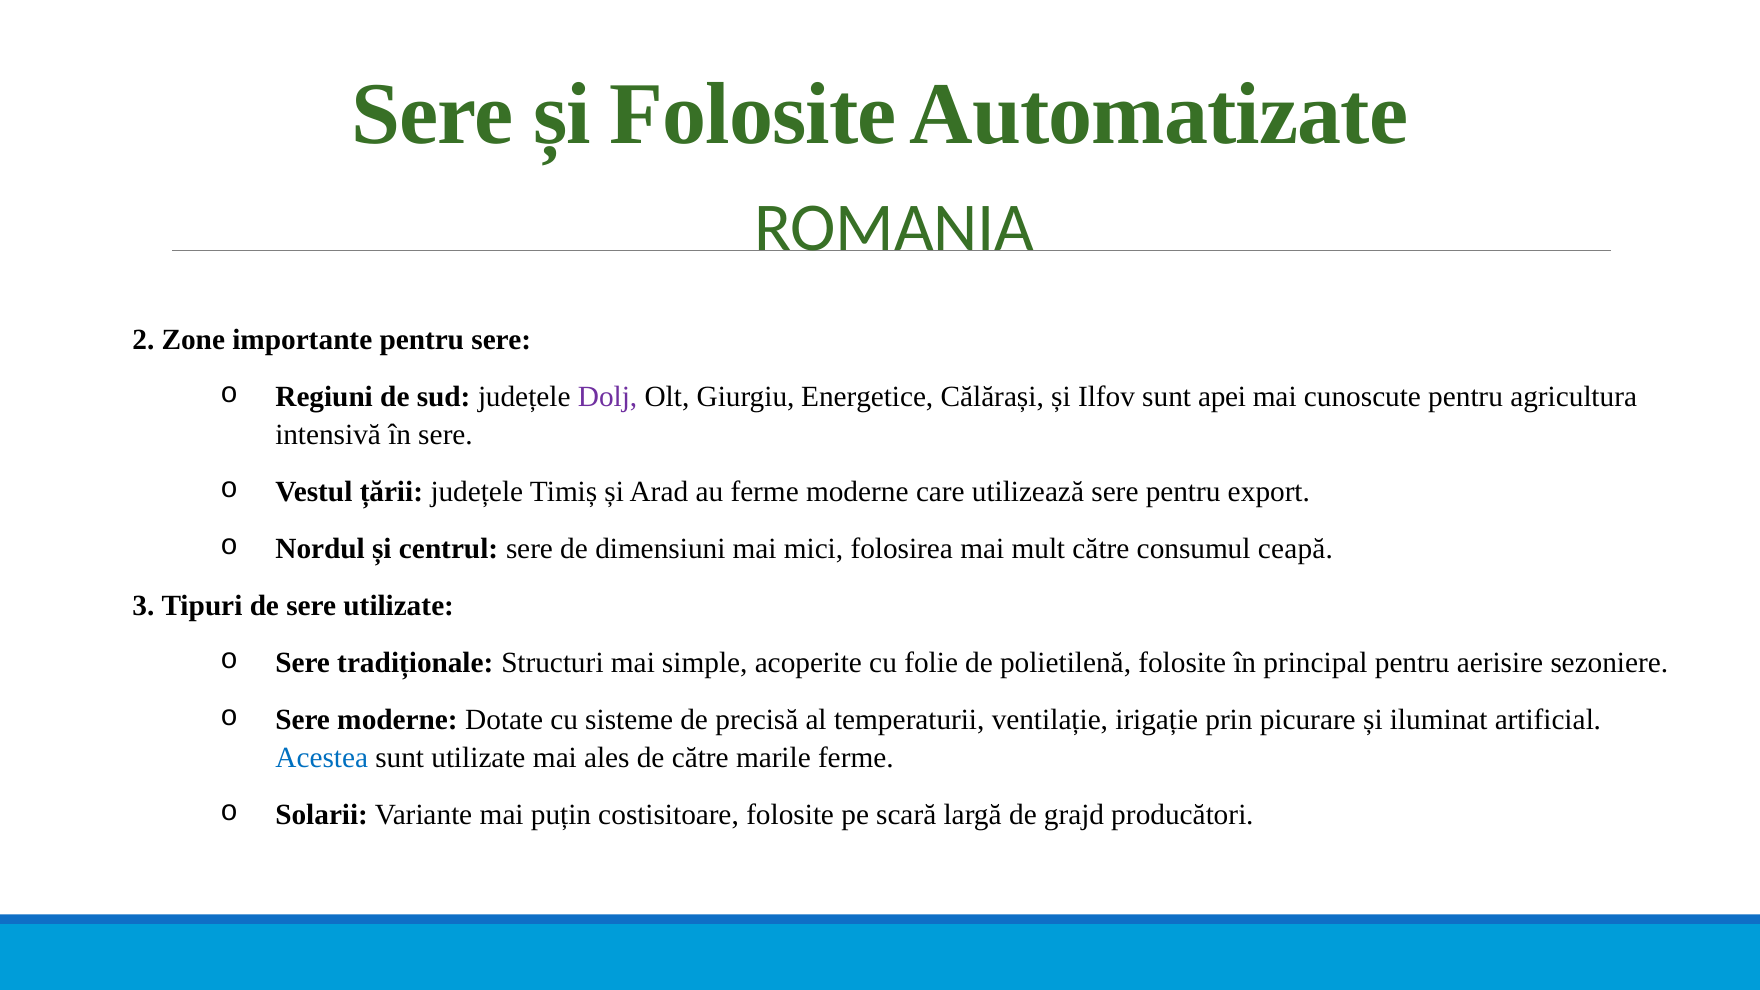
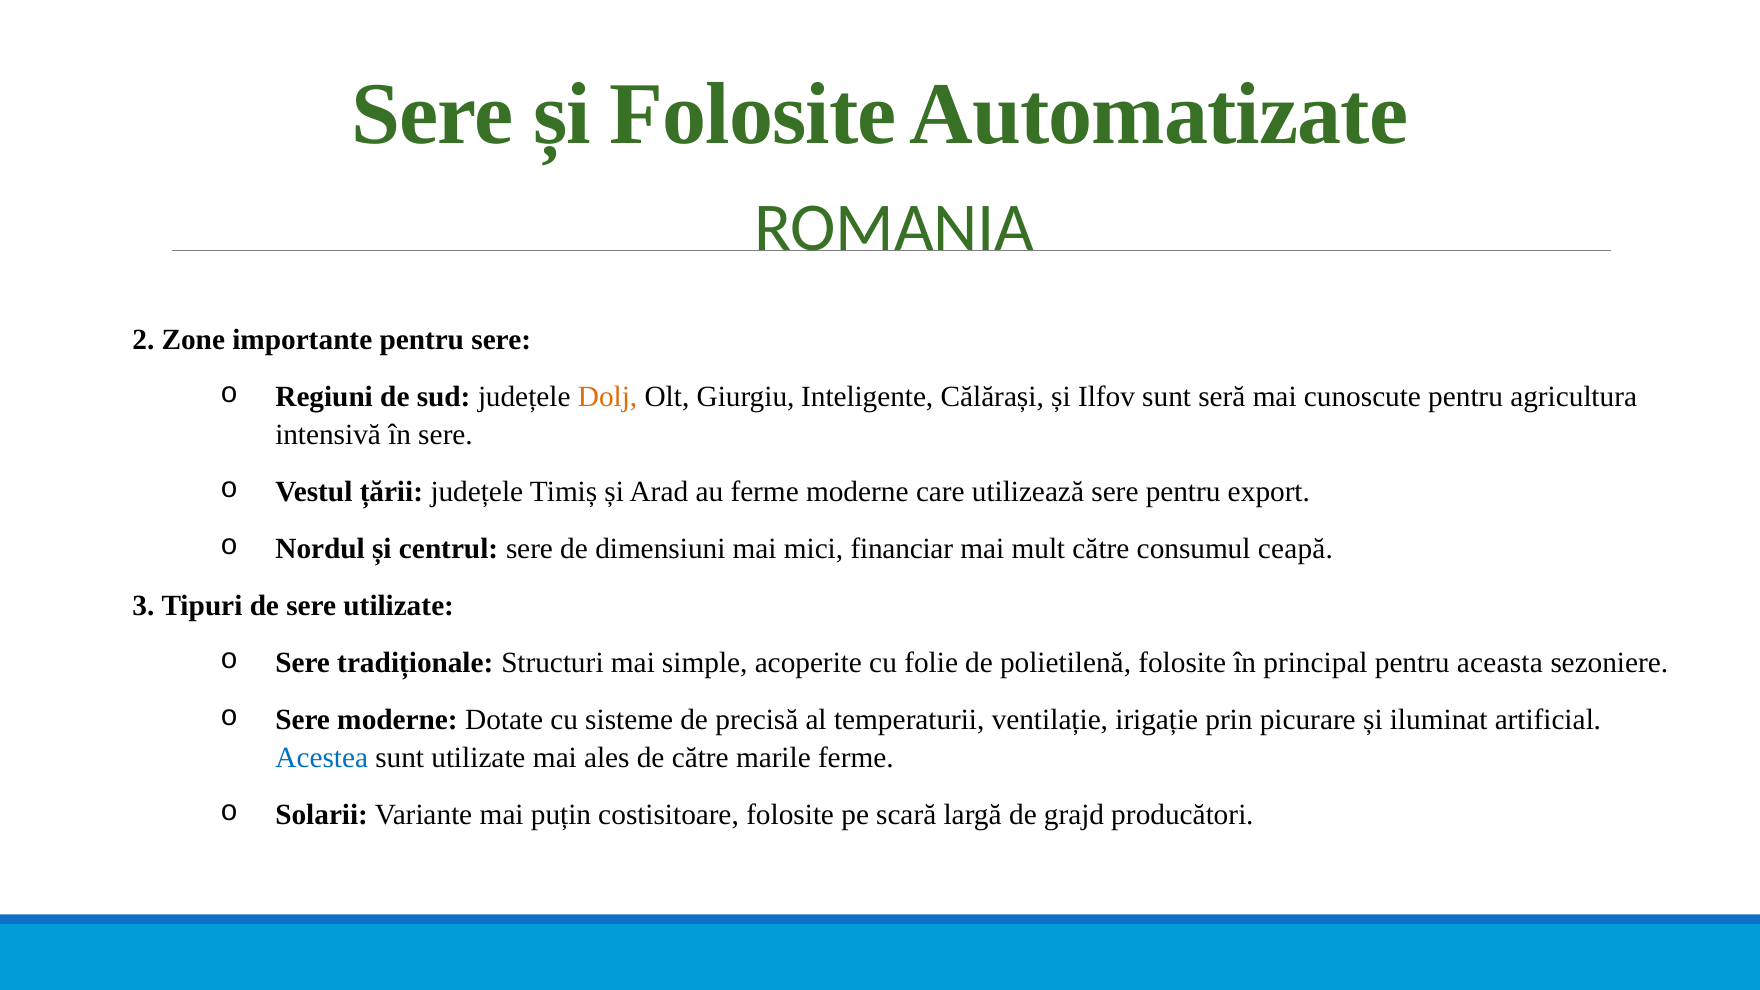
Dolj colour: purple -> orange (608, 397)
Energetice: Energetice -> Inteligente (867, 397)
apei: apei -> seră (1222, 397)
folosirea: folosirea -> financiar (902, 549)
aerisire: aerisire -> aceasta (1500, 663)
